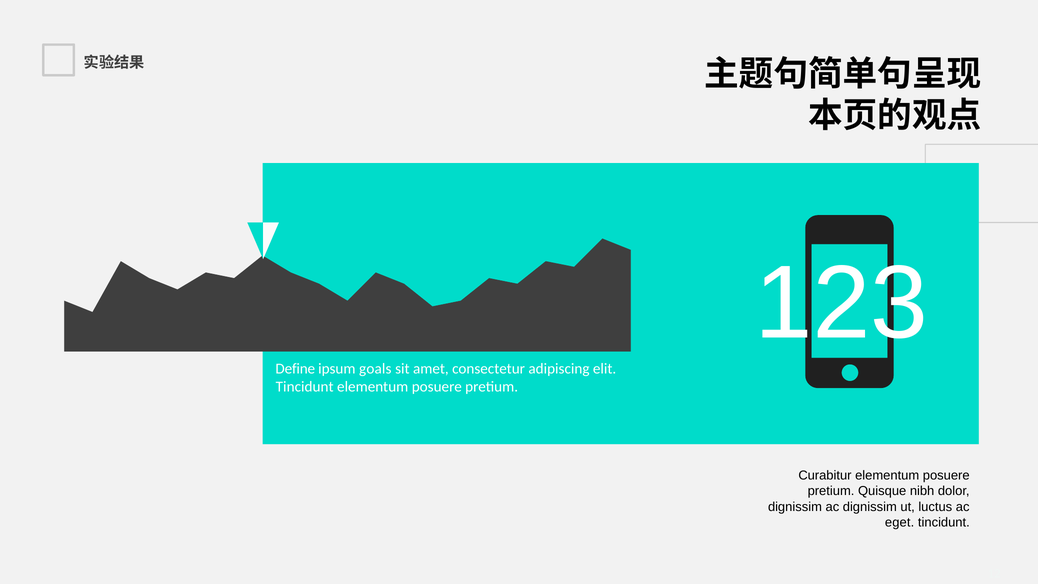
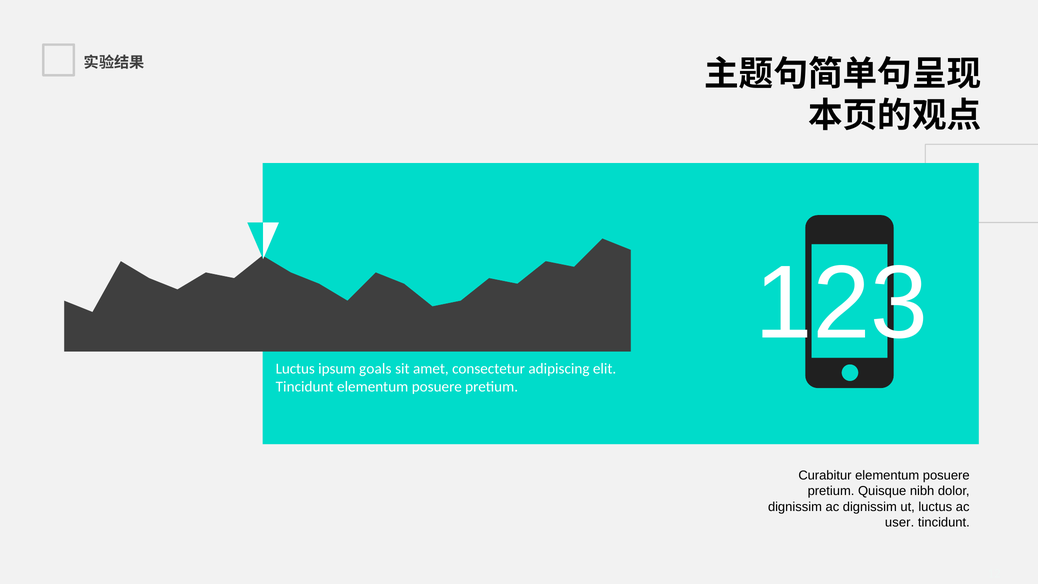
Define: Define -> Luctus (295, 369)
eget: eget -> user (900, 522)
